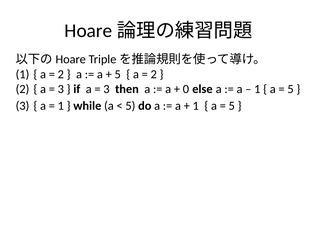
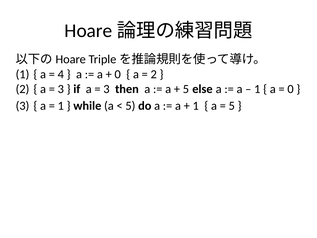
2: 2 -> 4 (61, 74)
5: 5 -> 0 (118, 74)
0: 0 -> 5 (186, 89)
5: 5 -> 0 (291, 89)
